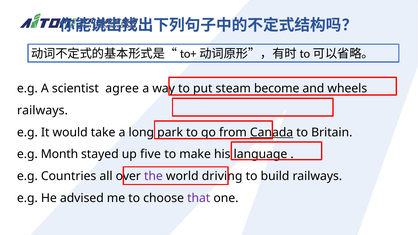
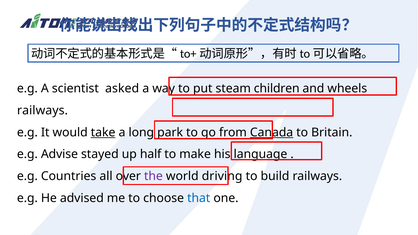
agree: agree -> asked (122, 88)
become: become -> children (277, 88)
take underline: none -> present (103, 132)
Month: Month -> Advise (59, 154)
five: five -> half (151, 154)
that colour: purple -> blue (199, 198)
